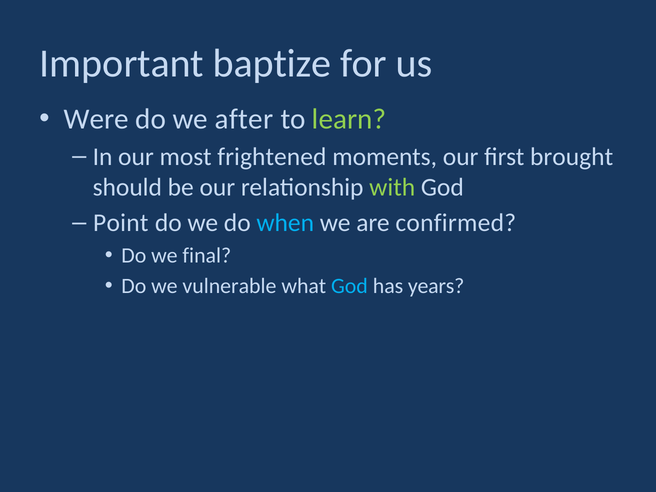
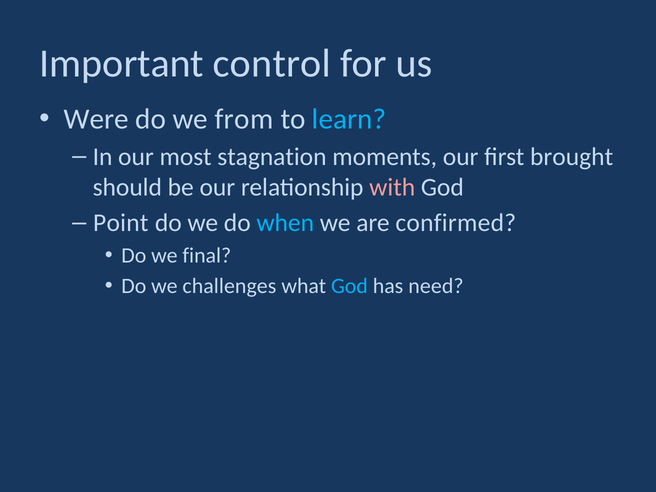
baptize: baptize -> control (272, 64)
after: after -> from (244, 119)
learn colour: light green -> light blue (349, 119)
frightened: frightened -> stagnation (272, 157)
with colour: light green -> pink (392, 187)
vulnerable: vulnerable -> challenges (229, 286)
years: years -> need (436, 286)
